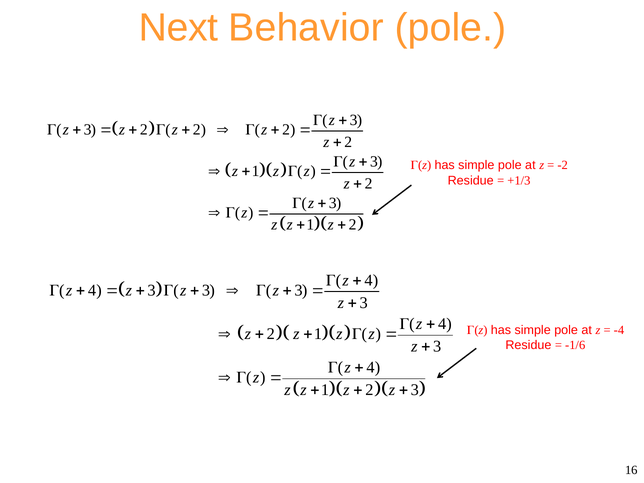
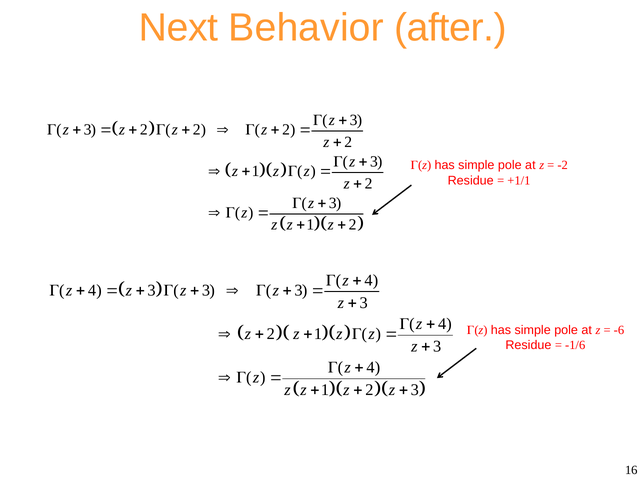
Behavior pole: pole -> after (451, 28)
+1/3: +1/3 -> +1/1 (519, 180)
-4: -4 -> -6 (619, 330)
